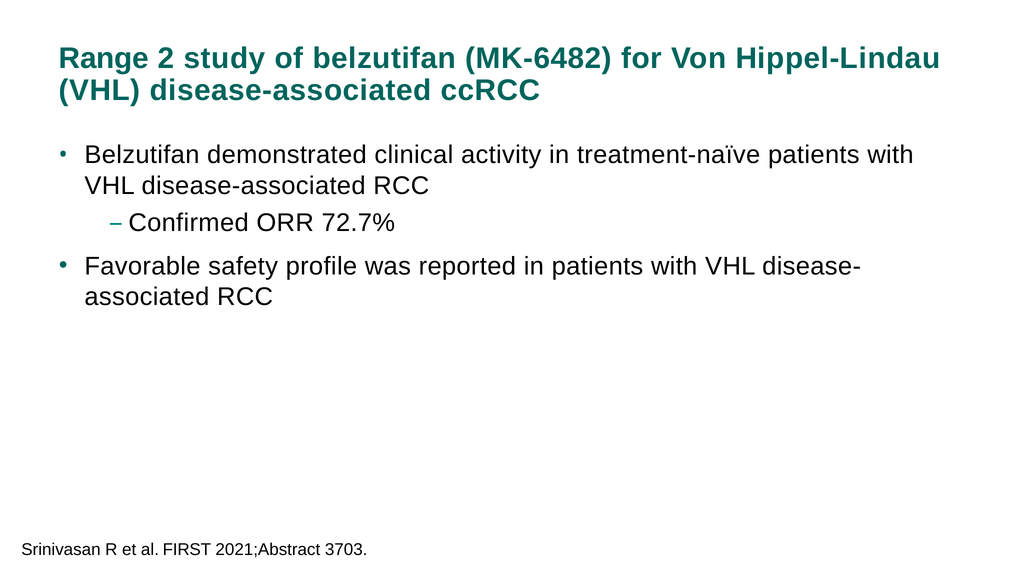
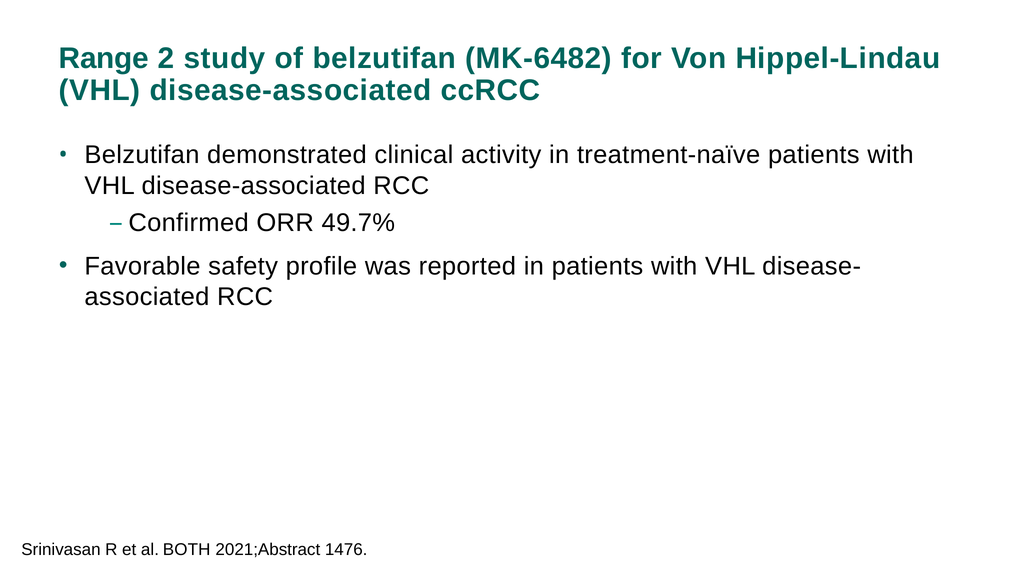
72.7%: 72.7% -> 49.7% (358, 223)
FIRST: FIRST -> BOTH (187, 550)
3703: 3703 -> 1476 (346, 550)
